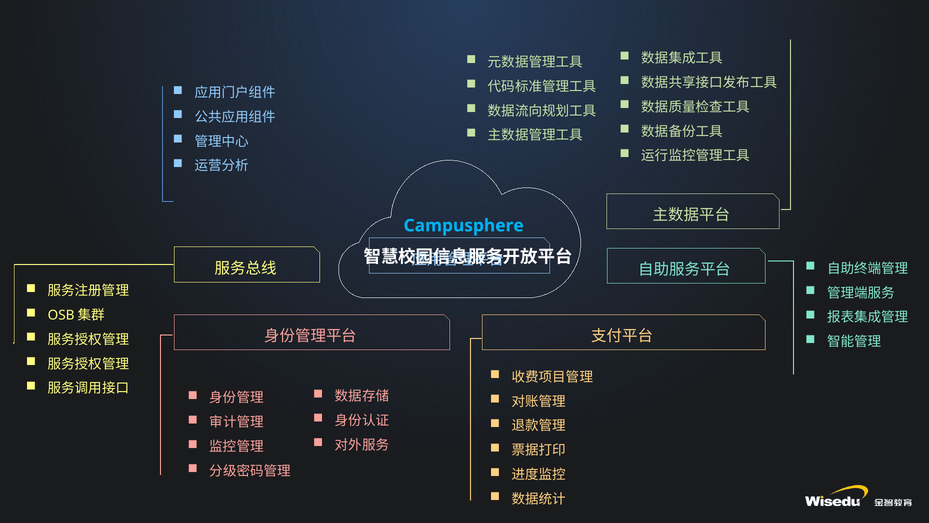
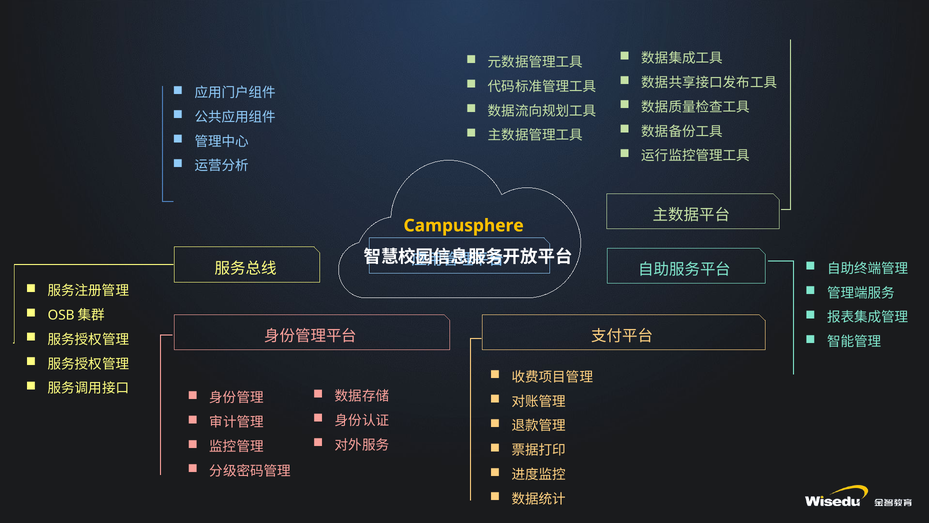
Campusphere colour: light blue -> yellow (464, 225)
